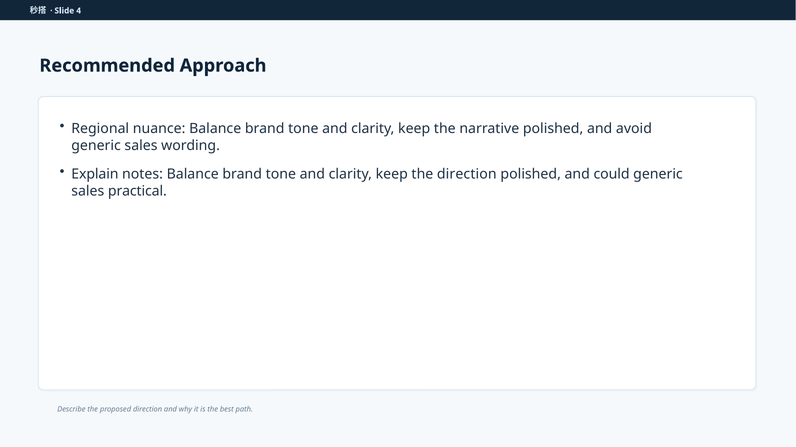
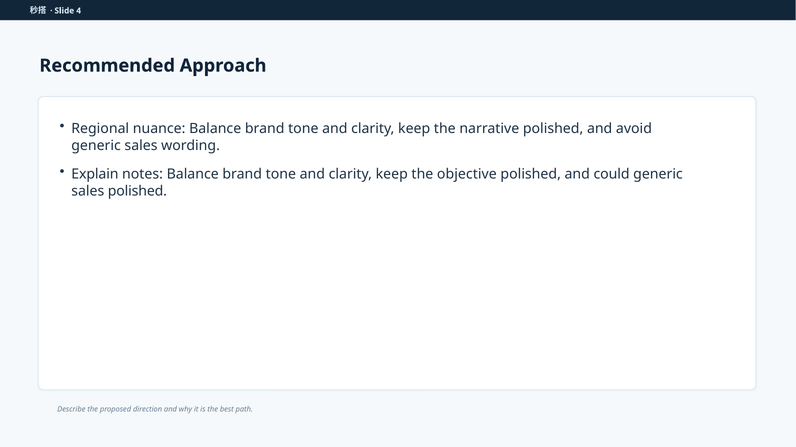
the direction: direction -> objective (467, 174)
sales practical: practical -> polished (137, 191)
